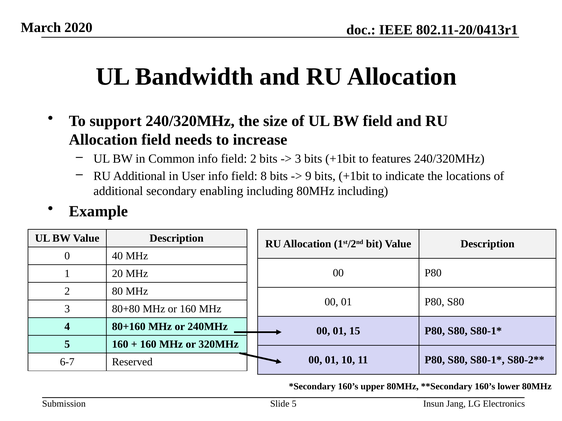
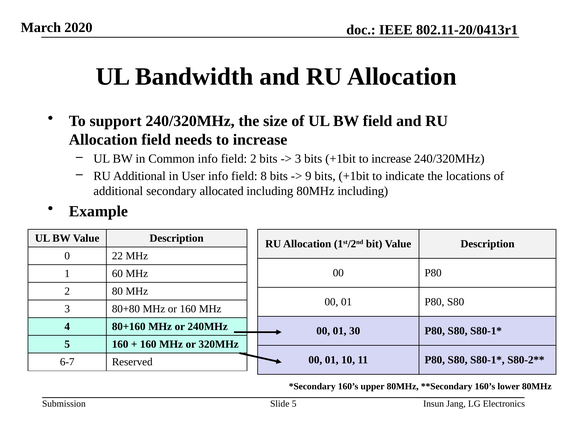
+1bit to features: features -> increase (391, 159)
enabling: enabling -> allocated (222, 191)
40: 40 -> 22 (117, 256)
20: 20 -> 60 (117, 274)
15: 15 -> 30 (355, 331)
